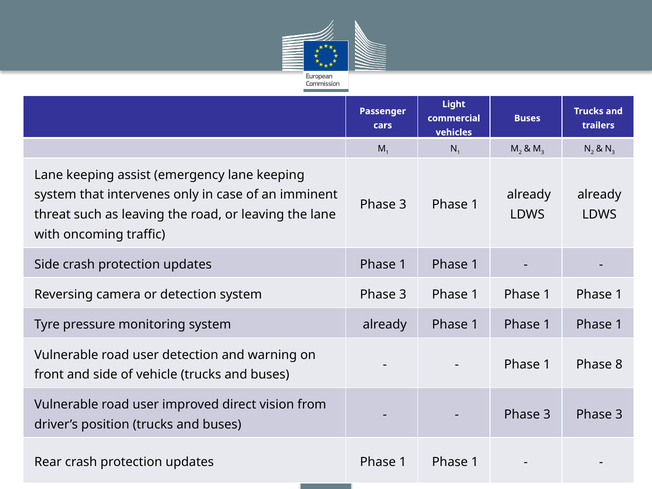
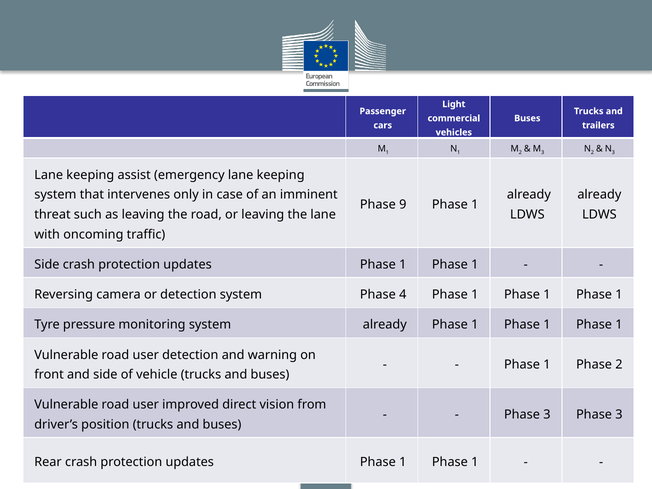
3: 3 -> 9 (403, 205)
system Phase 3: 3 -> 4 (403, 295)
Phase 8: 8 -> 2 (619, 365)
